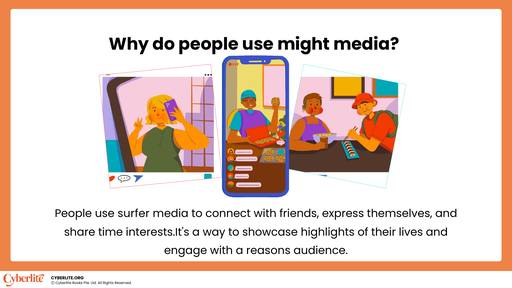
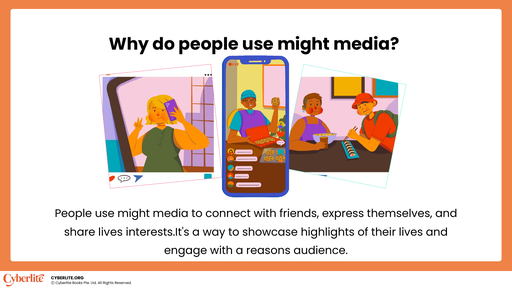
surfer: surfer -> might (134, 214)
share time: time -> lives (110, 232)
